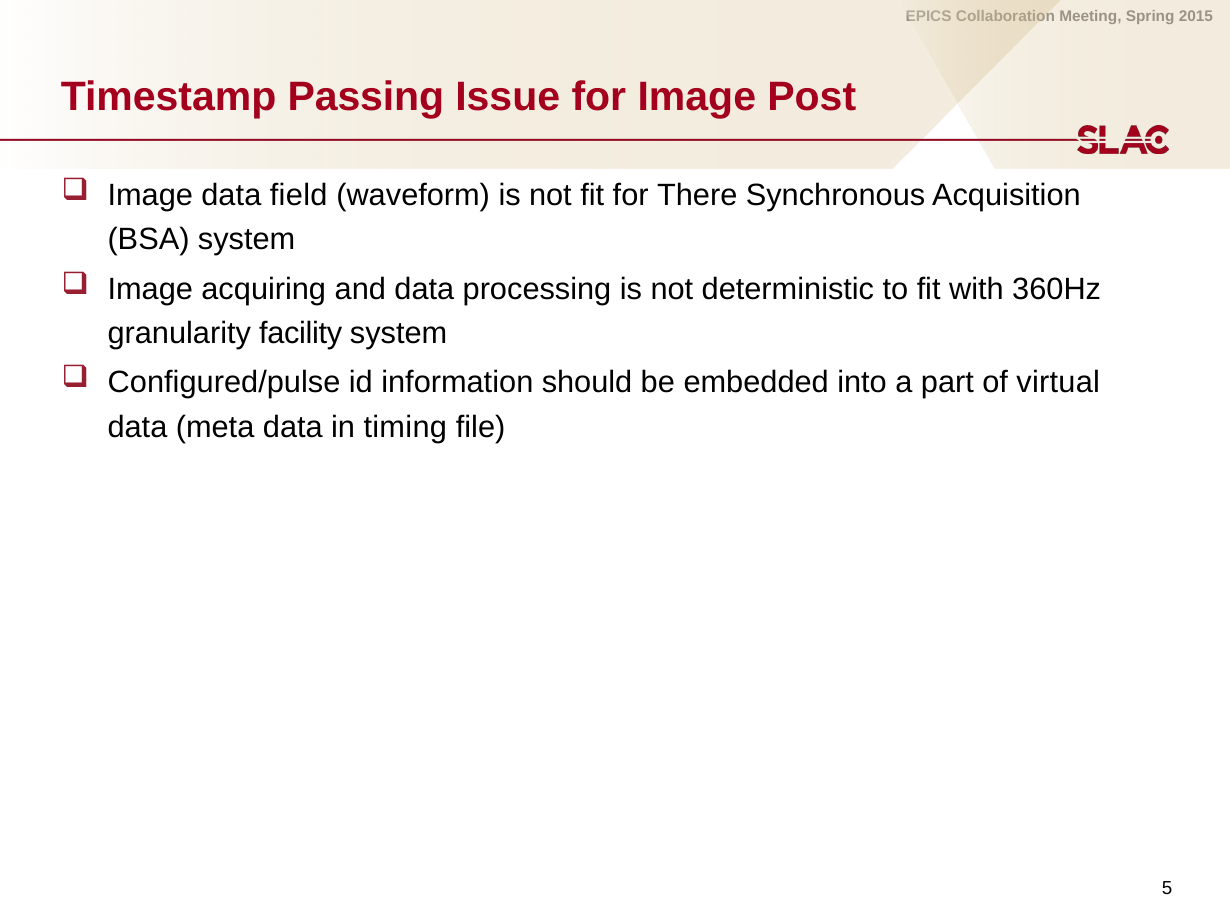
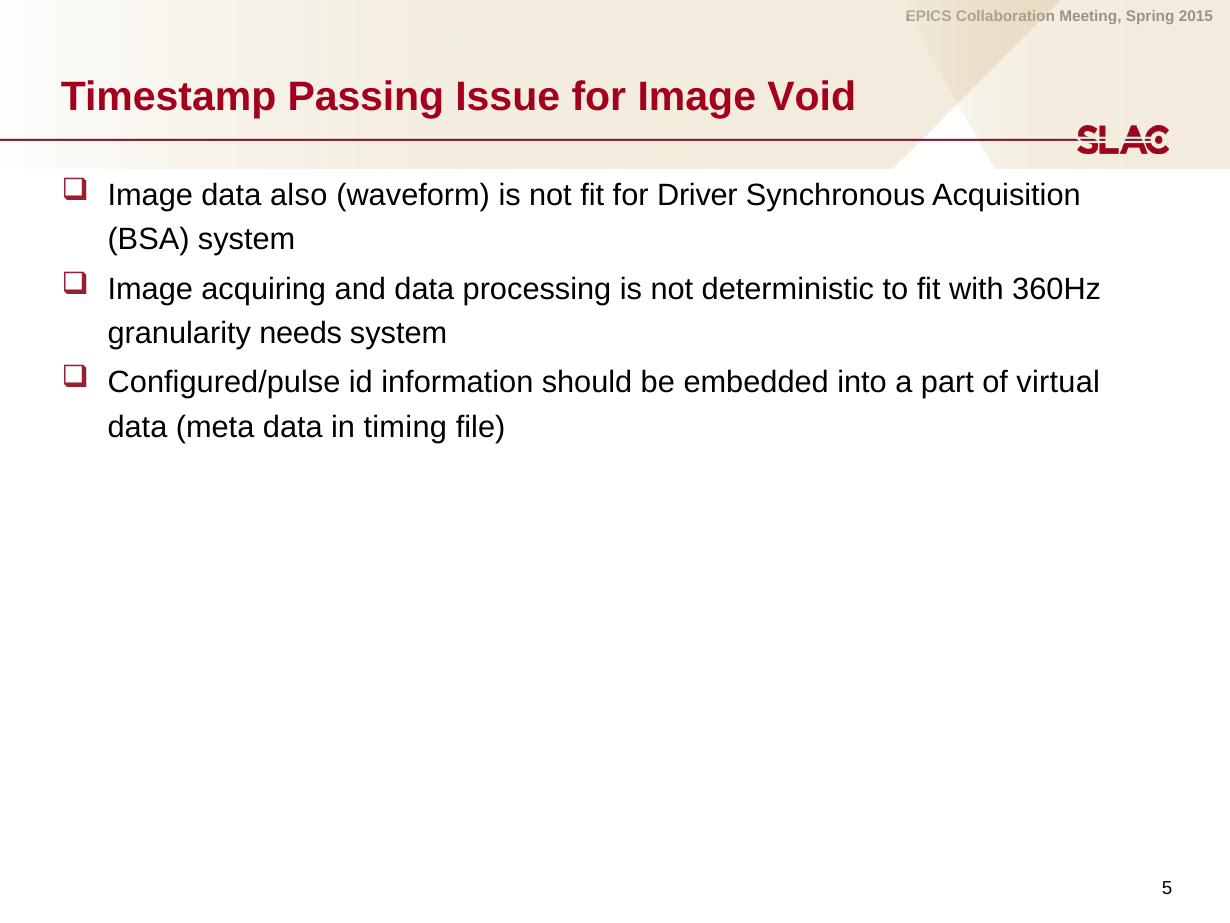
Post: Post -> Void (812, 97)
field: field -> also (299, 195)
There: There -> Driver (697, 195)
facility: facility -> needs (301, 333)
